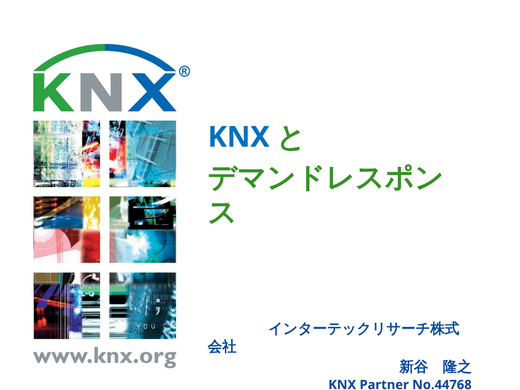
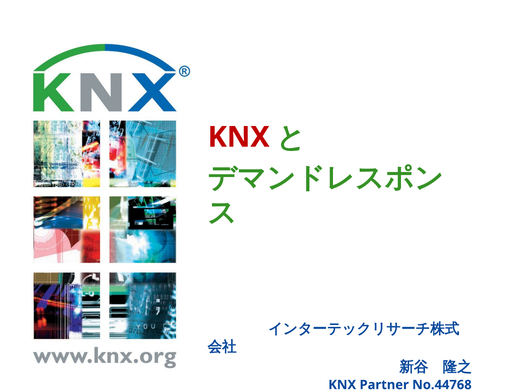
KNX colour: blue -> red (239, 137)
